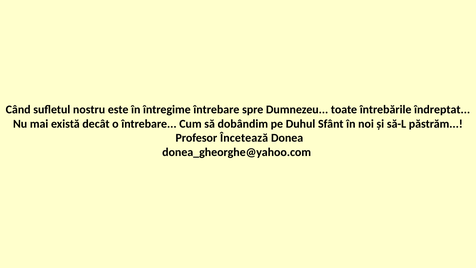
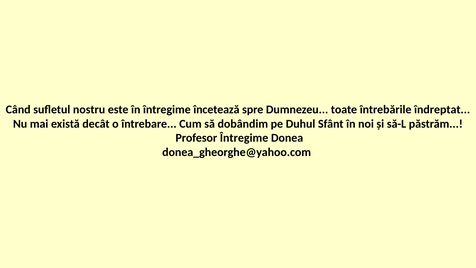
întregime întrebare: întrebare -> încetează (216, 109)
Profesor Încetează: Încetează -> Întregime (244, 138)
